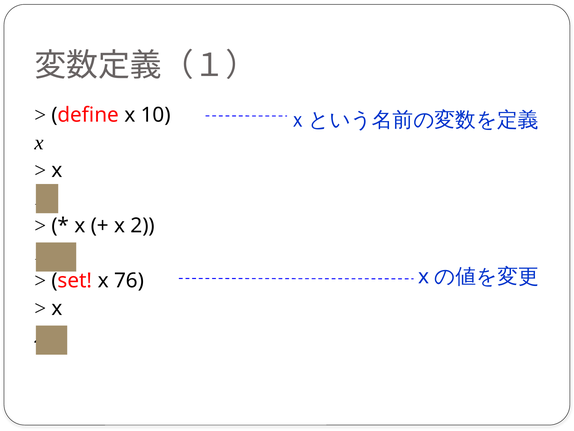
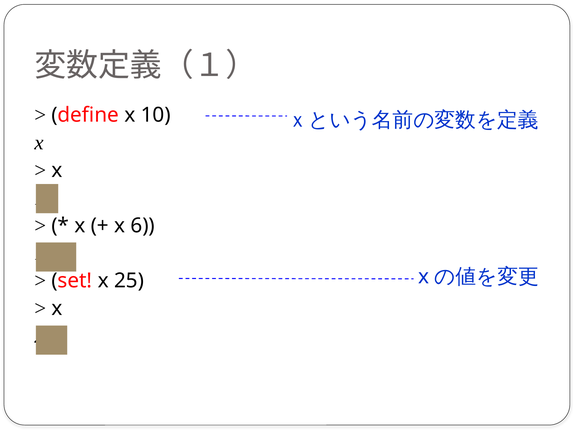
2: 2 -> 6 (143, 225)
76: 76 -> 25 (129, 280)
